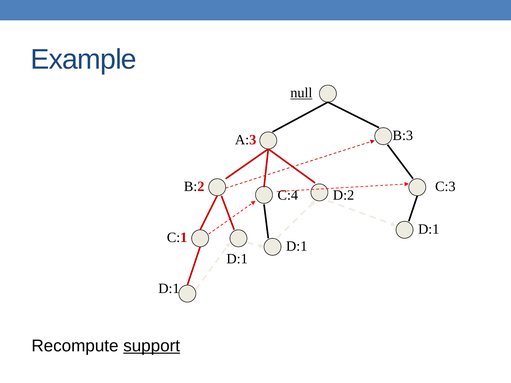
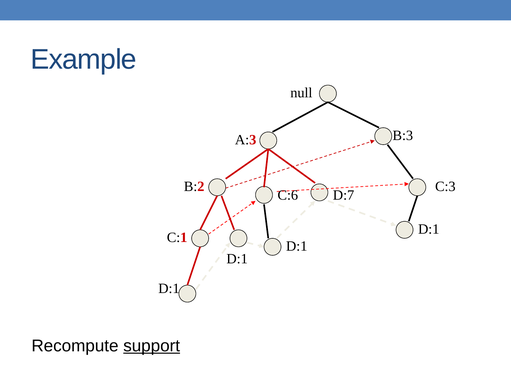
null underline: present -> none (301, 93)
C:4: C:4 -> C:6 (288, 195)
D:2: D:2 -> D:7 (344, 195)
